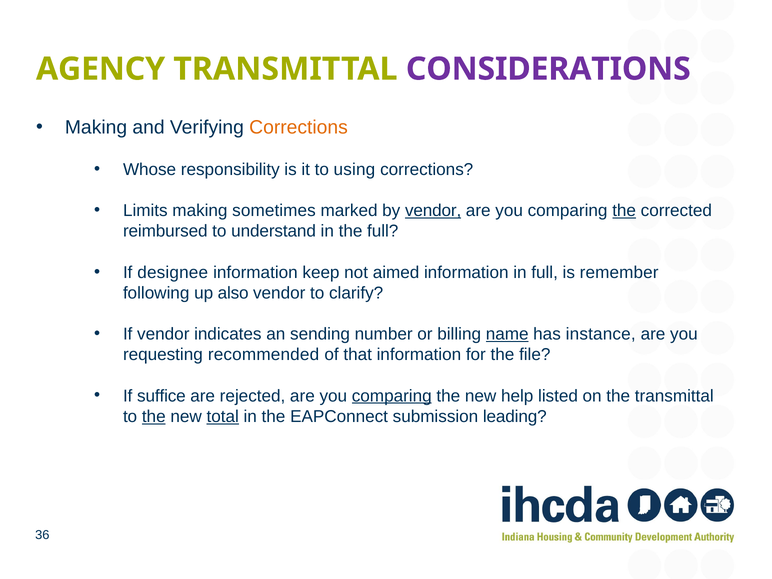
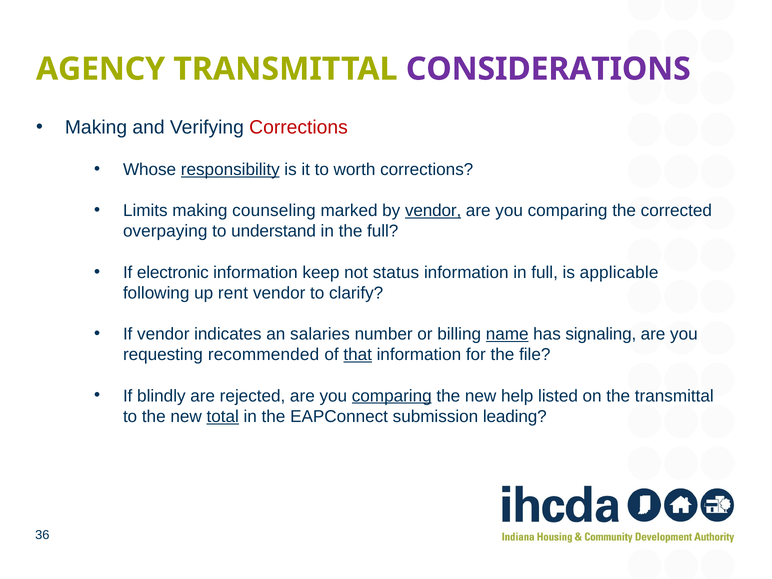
Corrections colour: orange -> red (299, 127)
responsibility underline: none -> present (230, 170)
using: using -> worth (355, 170)
sometimes: sometimes -> counseling (274, 211)
the underline: present -> none (624, 211)
reimbursed: reimbursed -> overpaying (165, 231)
designee: designee -> electronic (173, 272)
aimed: aimed -> status (396, 272)
remember: remember -> applicable (619, 272)
also: also -> rent (233, 293)
sending: sending -> salaries (320, 334)
instance: instance -> signaling (601, 334)
that underline: none -> present (358, 355)
suffice: suffice -> blindly (161, 396)
the underline: present -> none (154, 416)
